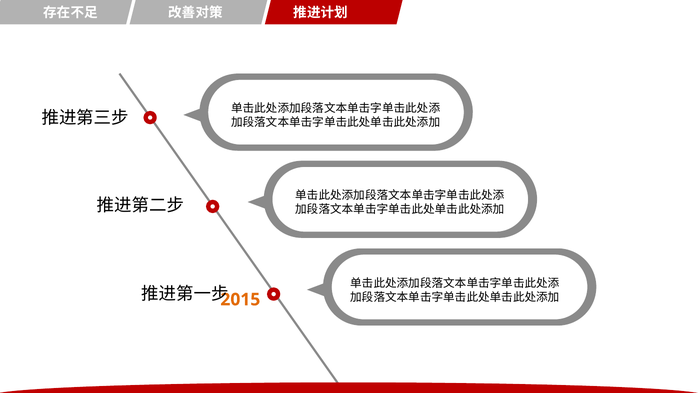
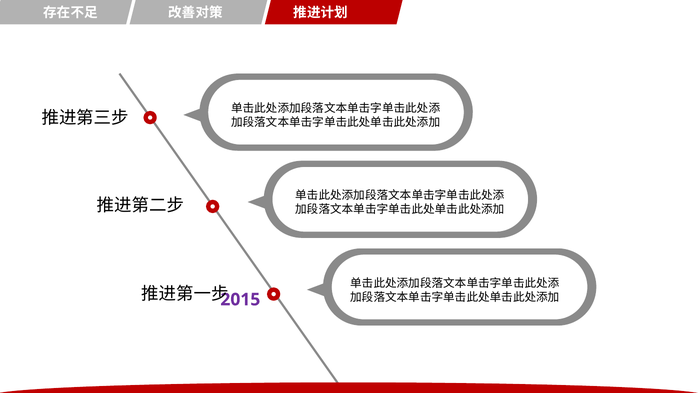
2015 colour: orange -> purple (240, 299)
